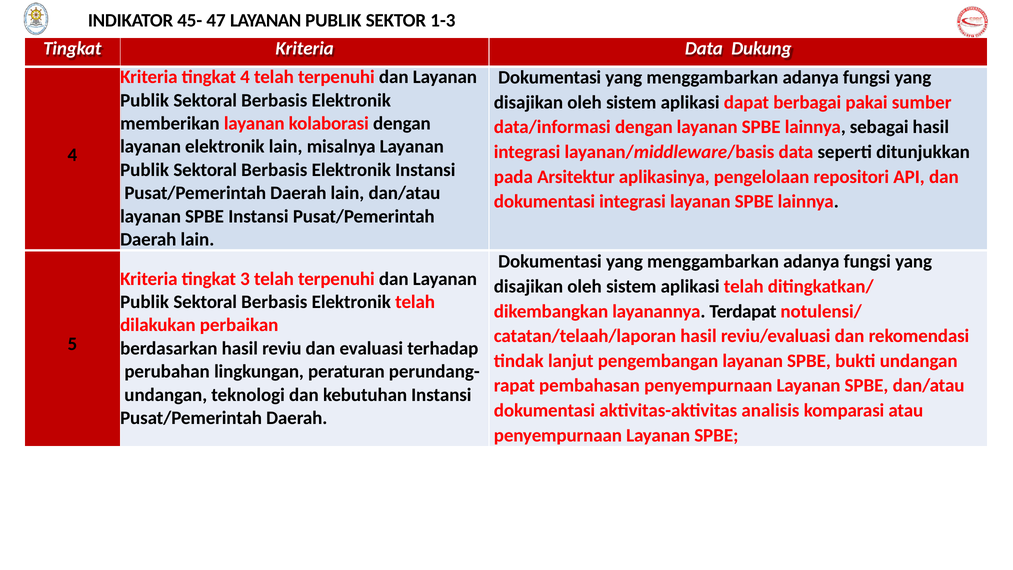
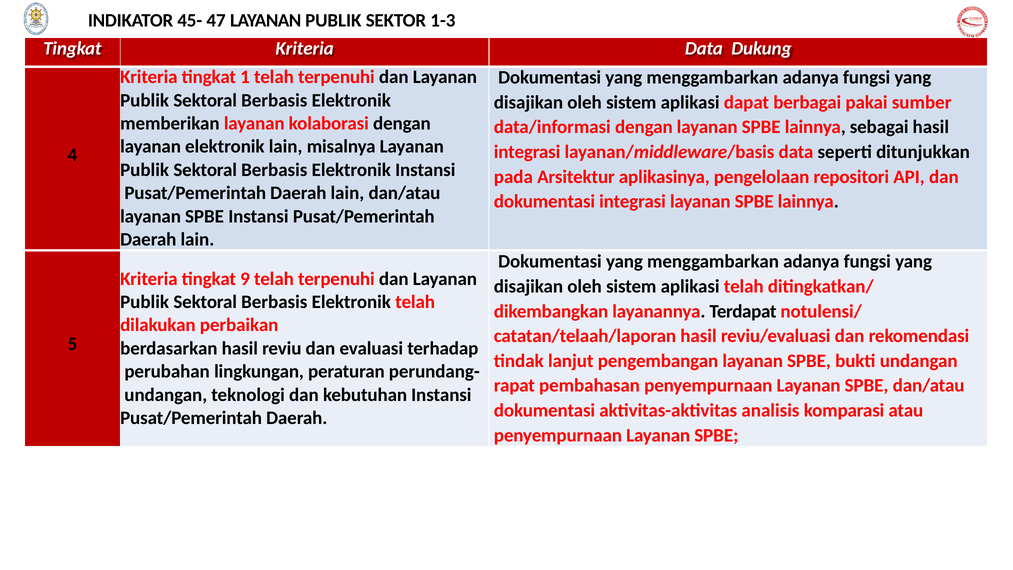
tingkat 4: 4 -> 1 (245, 77)
3: 3 -> 9 (245, 279)
